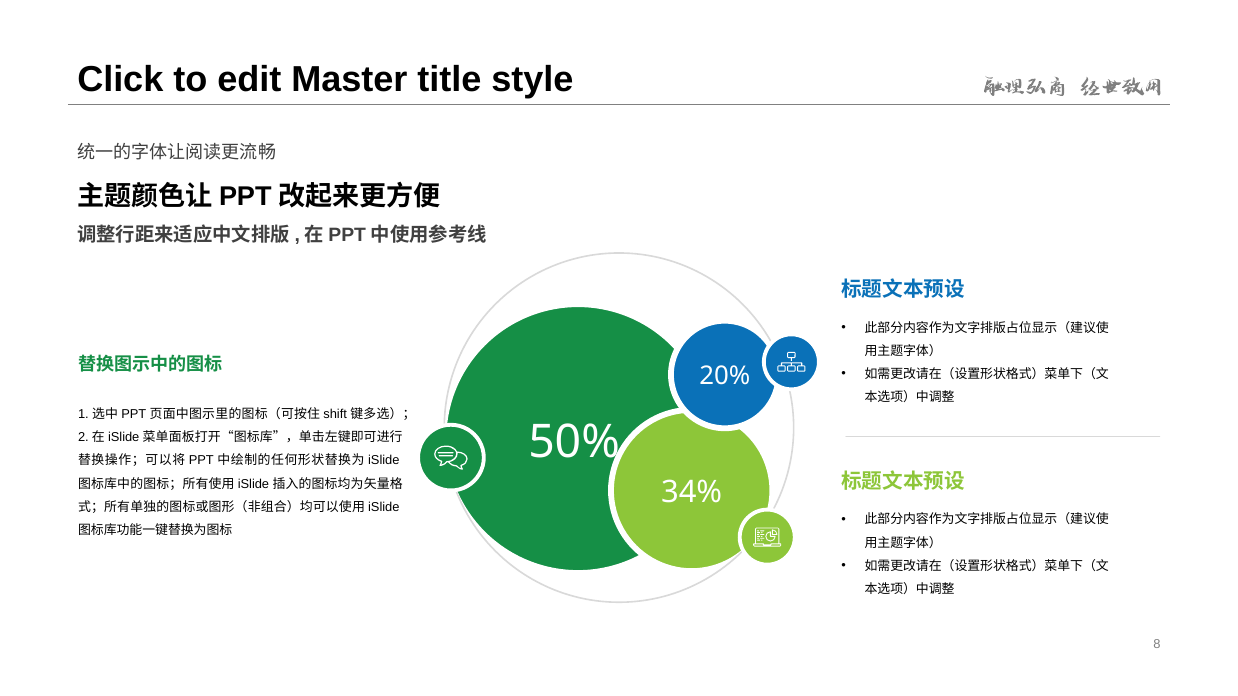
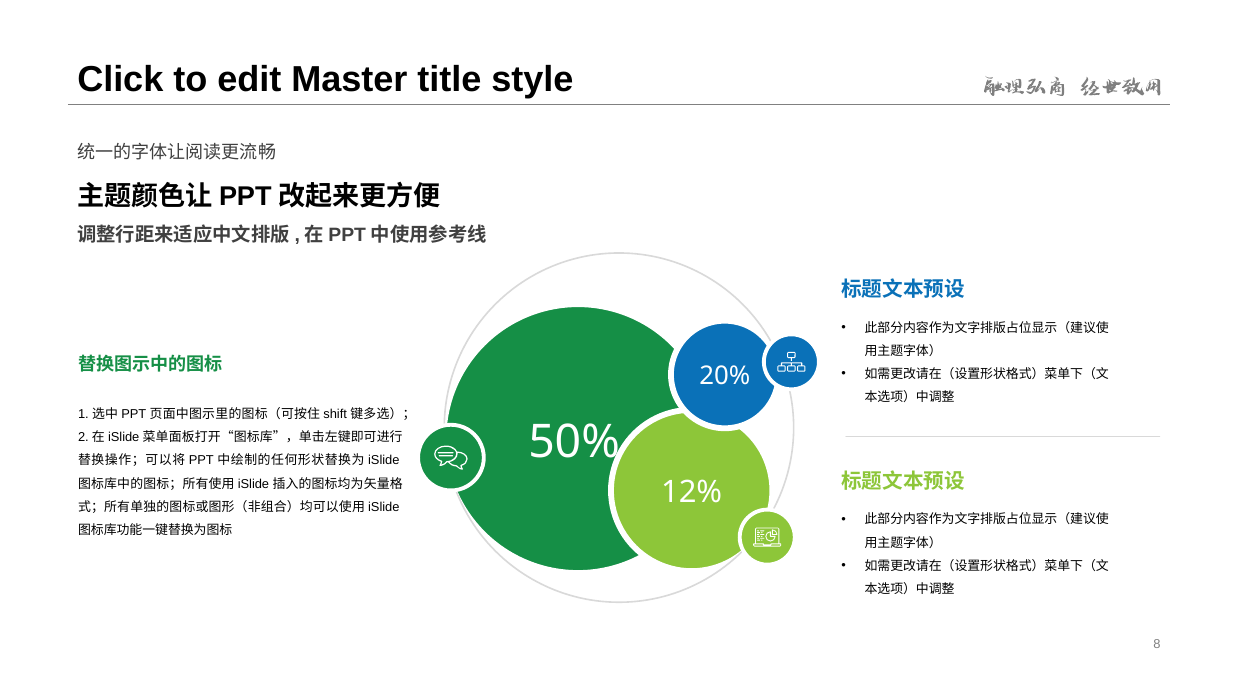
34%: 34% -> 12% (692, 493)
